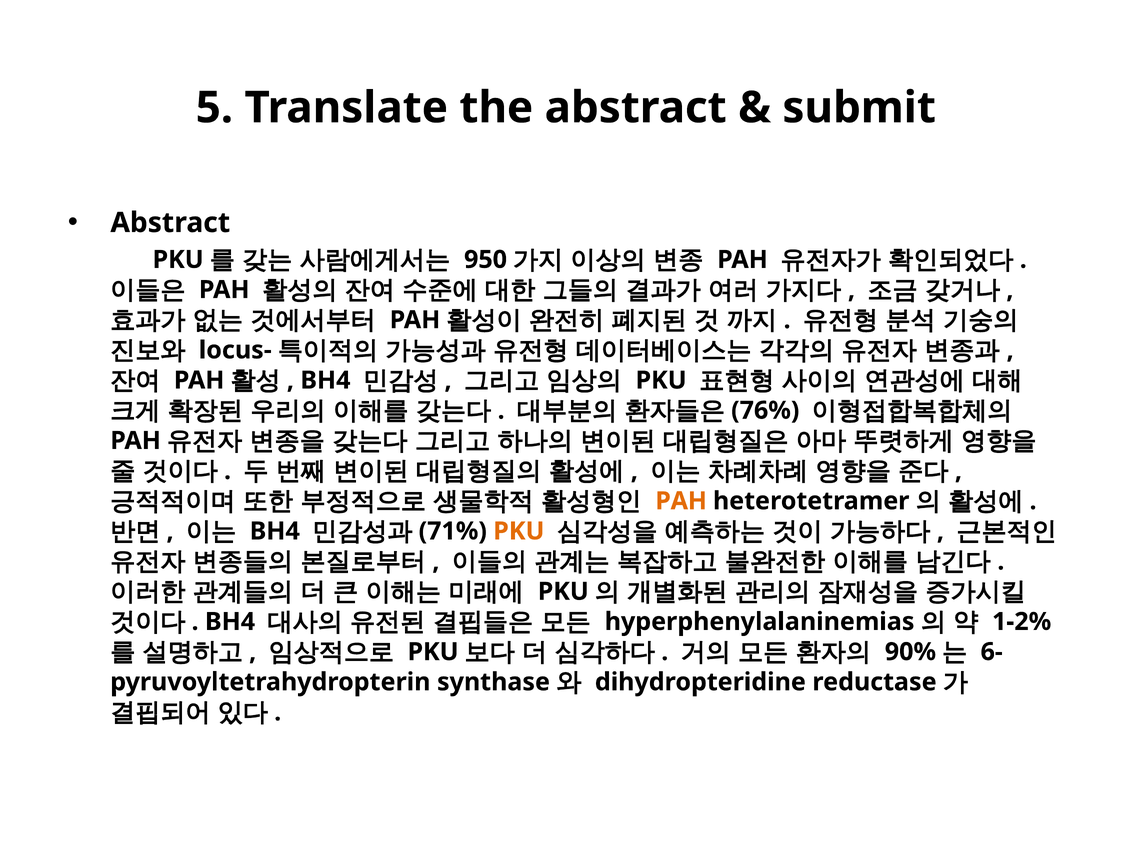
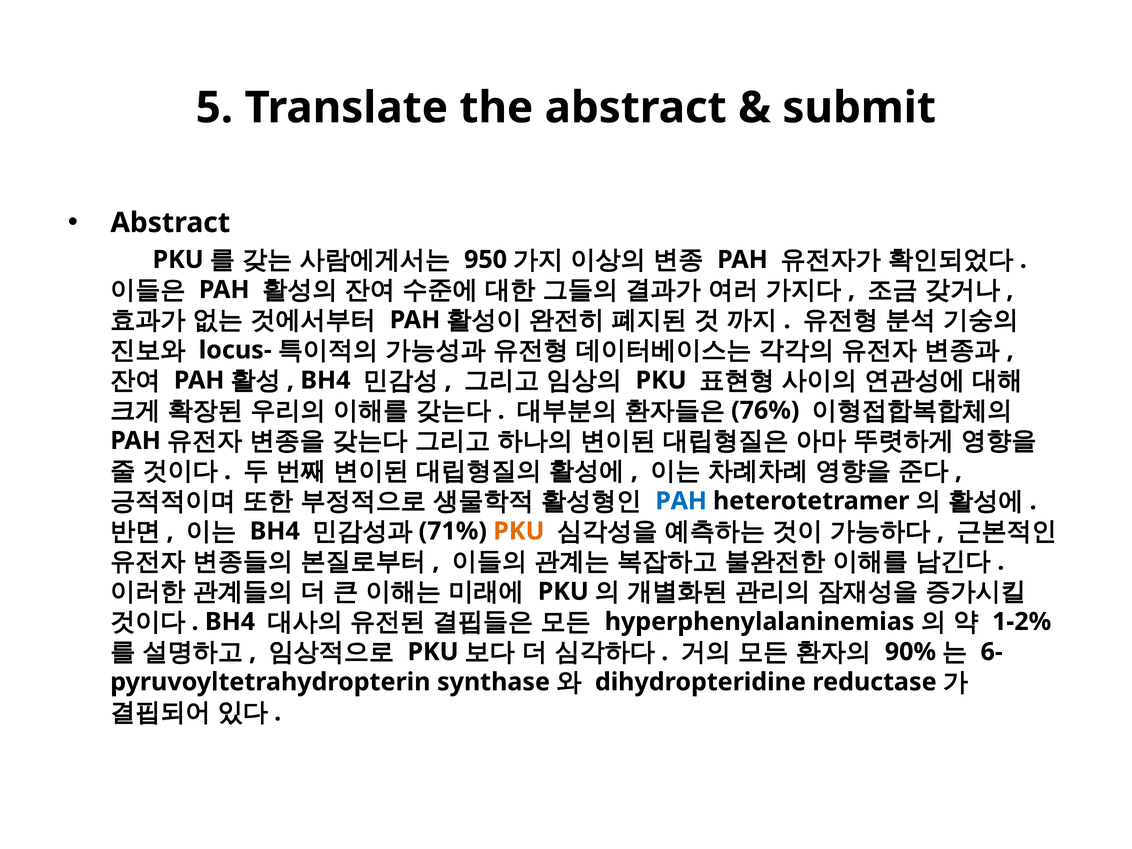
PAH colour: orange -> blue (681, 501)
